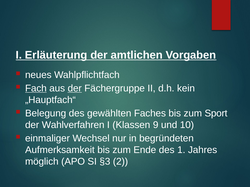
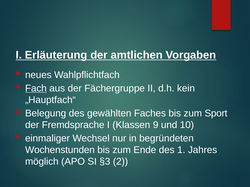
der underline: present -> none (75, 88)
Wahlverfahren: Wahlverfahren -> Fremdsprache (73, 125)
Aufmerksamkeit: Aufmerksamkeit -> Wochenstunden (60, 150)
